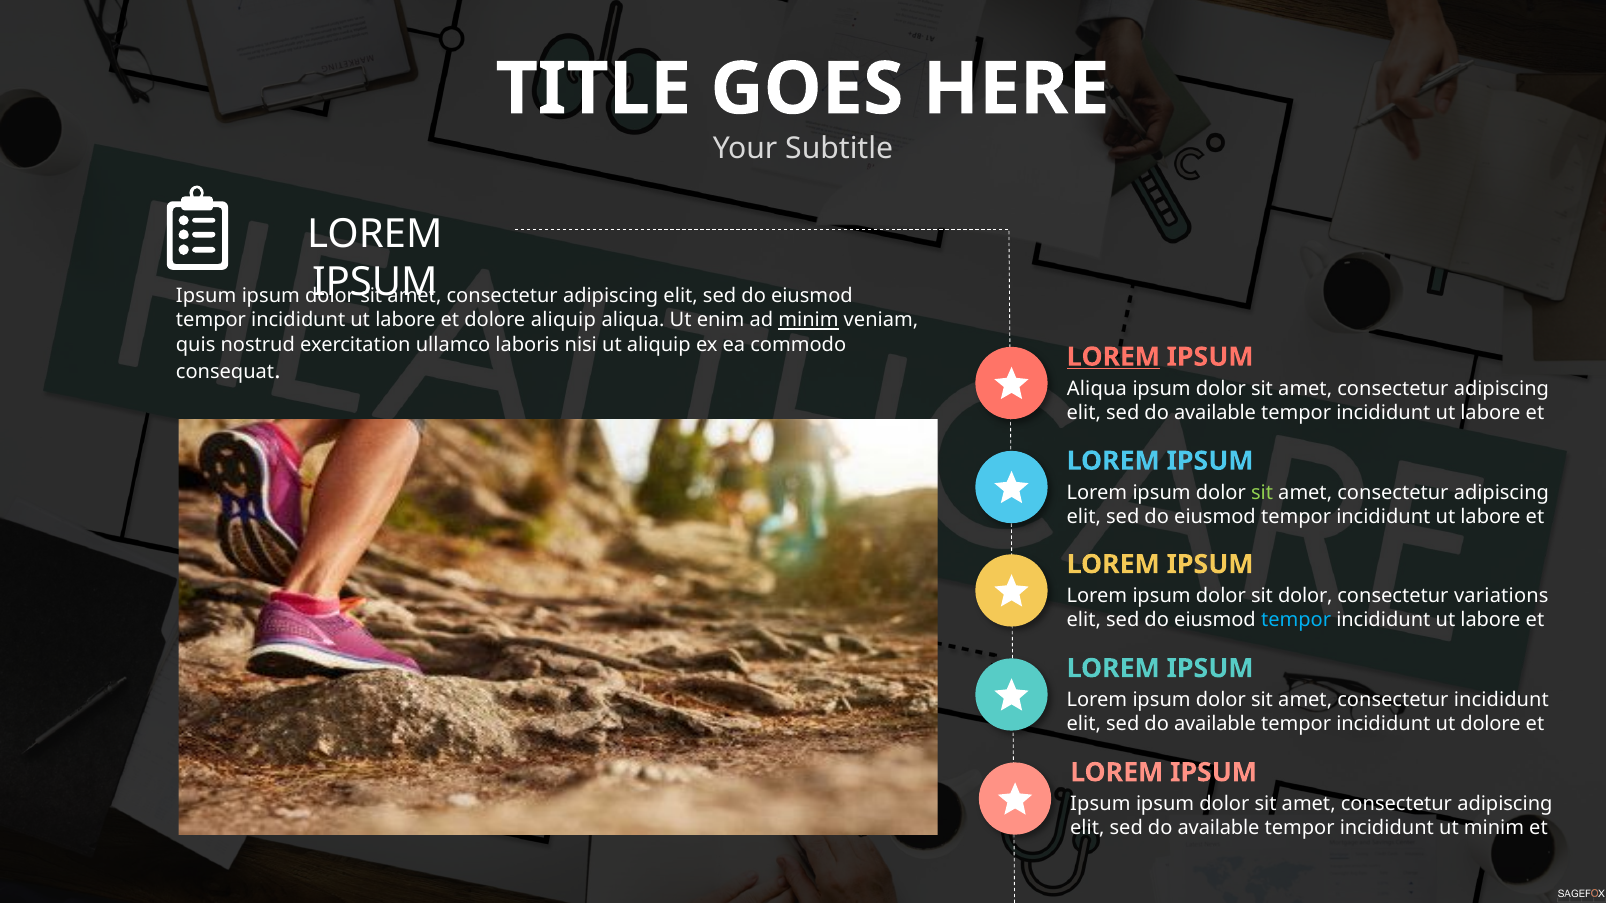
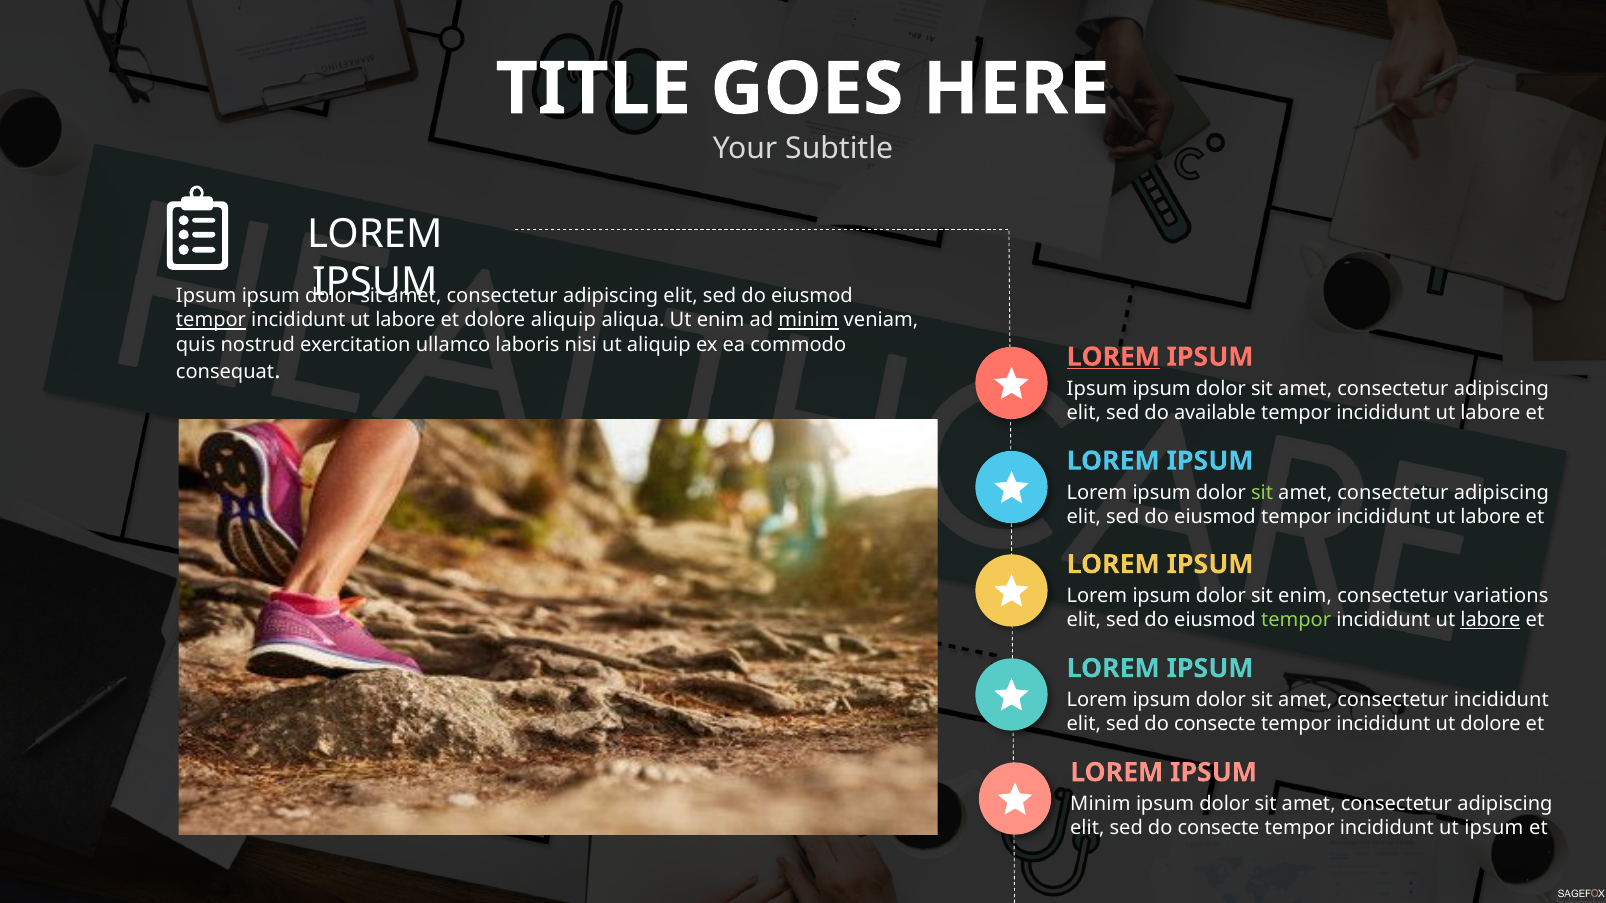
tempor underline: none -> present (211, 320)
Aliqua: Aliqua -> Ipsum (1097, 389)
sit dolor: dolor -> enim (1305, 596)
tempor colour: light blue -> light green (1296, 620)
labore underline: none -> present (1490, 620)
available: available -> consecte (1215, 724)
Ipsum: Ipsum -> Minim (1100, 804)
available: available -> consecte (1219, 829)
ut minim: minim -> ipsum (1494, 829)
